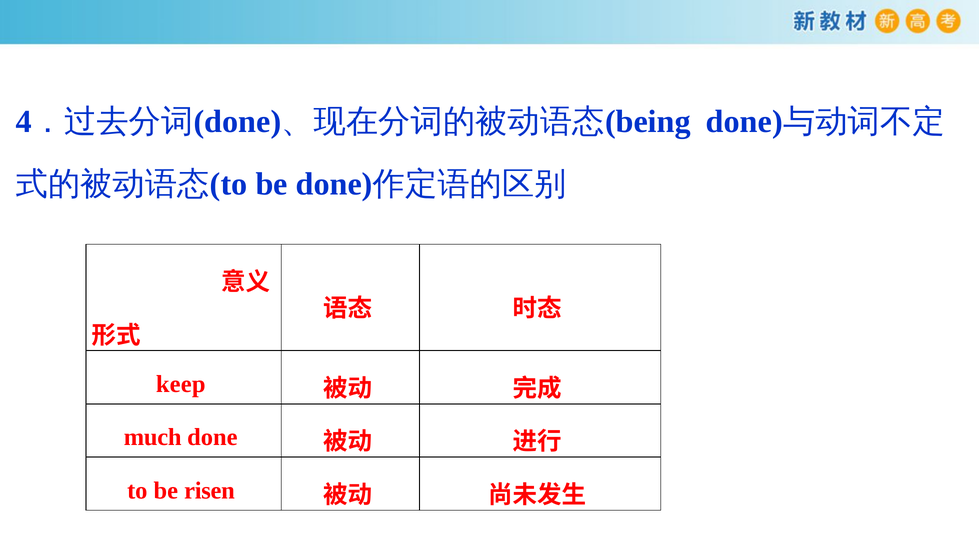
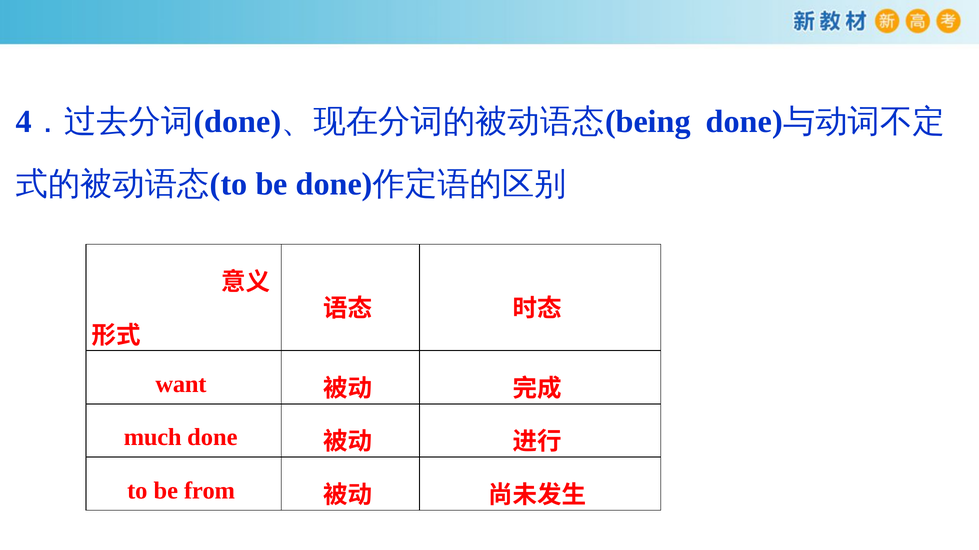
keep: keep -> want (181, 385)
risen: risen -> from (209, 491)
